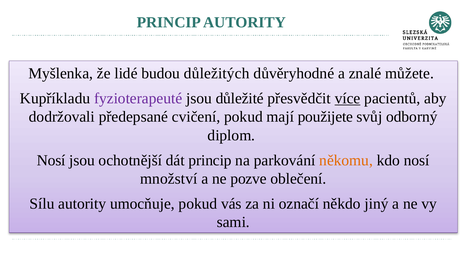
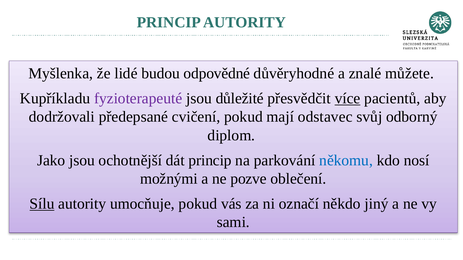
důležitých: důležitých -> odpovědné (217, 74)
použijete: použijete -> odstavec (325, 117)
Nosí: Nosí -> Jako (51, 161)
někomu colour: orange -> blue (346, 161)
množství: množství -> možnými (169, 179)
Sílu underline: none -> present (42, 204)
